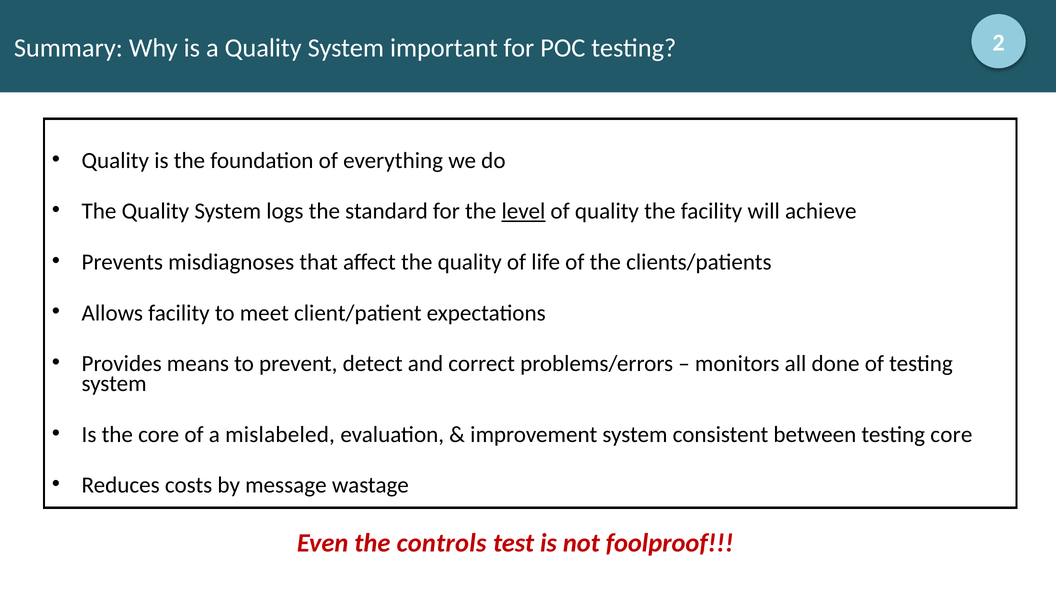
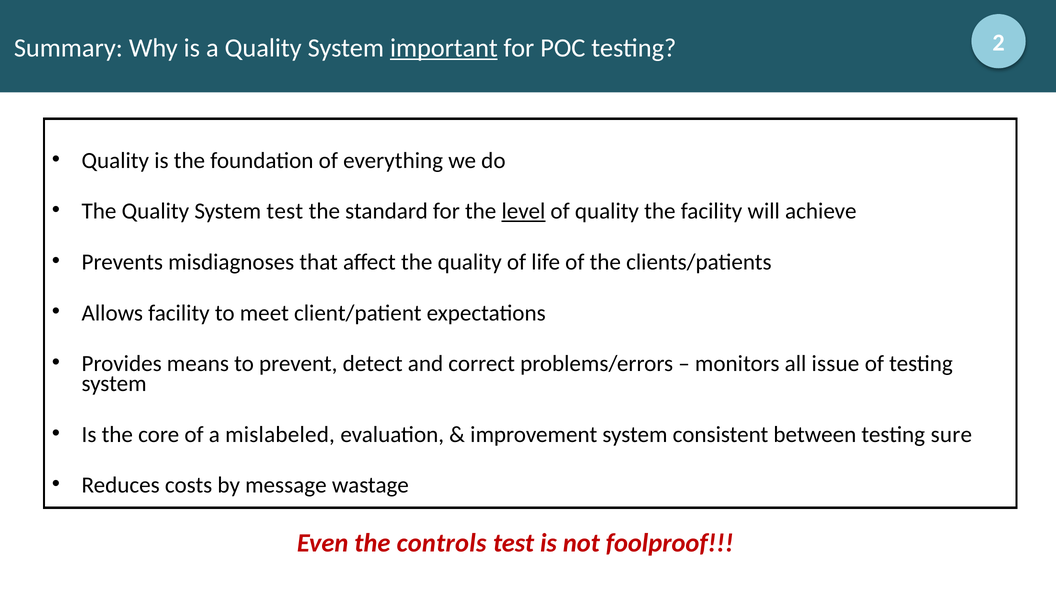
important underline: none -> present (444, 48)
System logs: logs -> test (285, 211)
done: done -> issue (835, 364)
testing core: core -> sure (951, 435)
